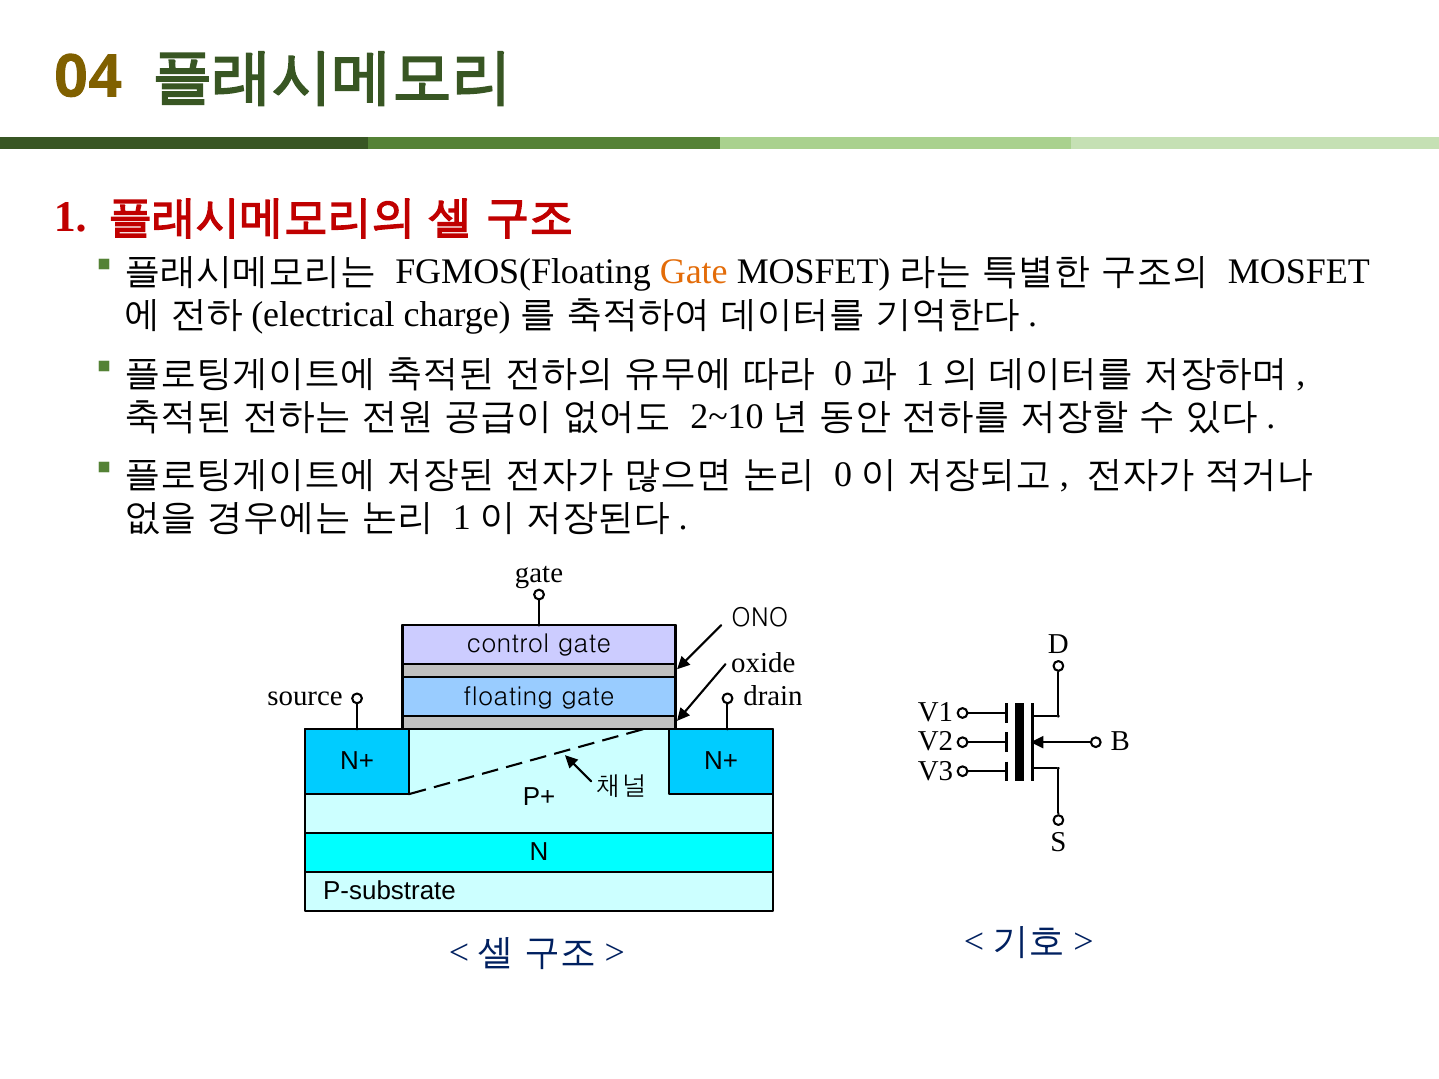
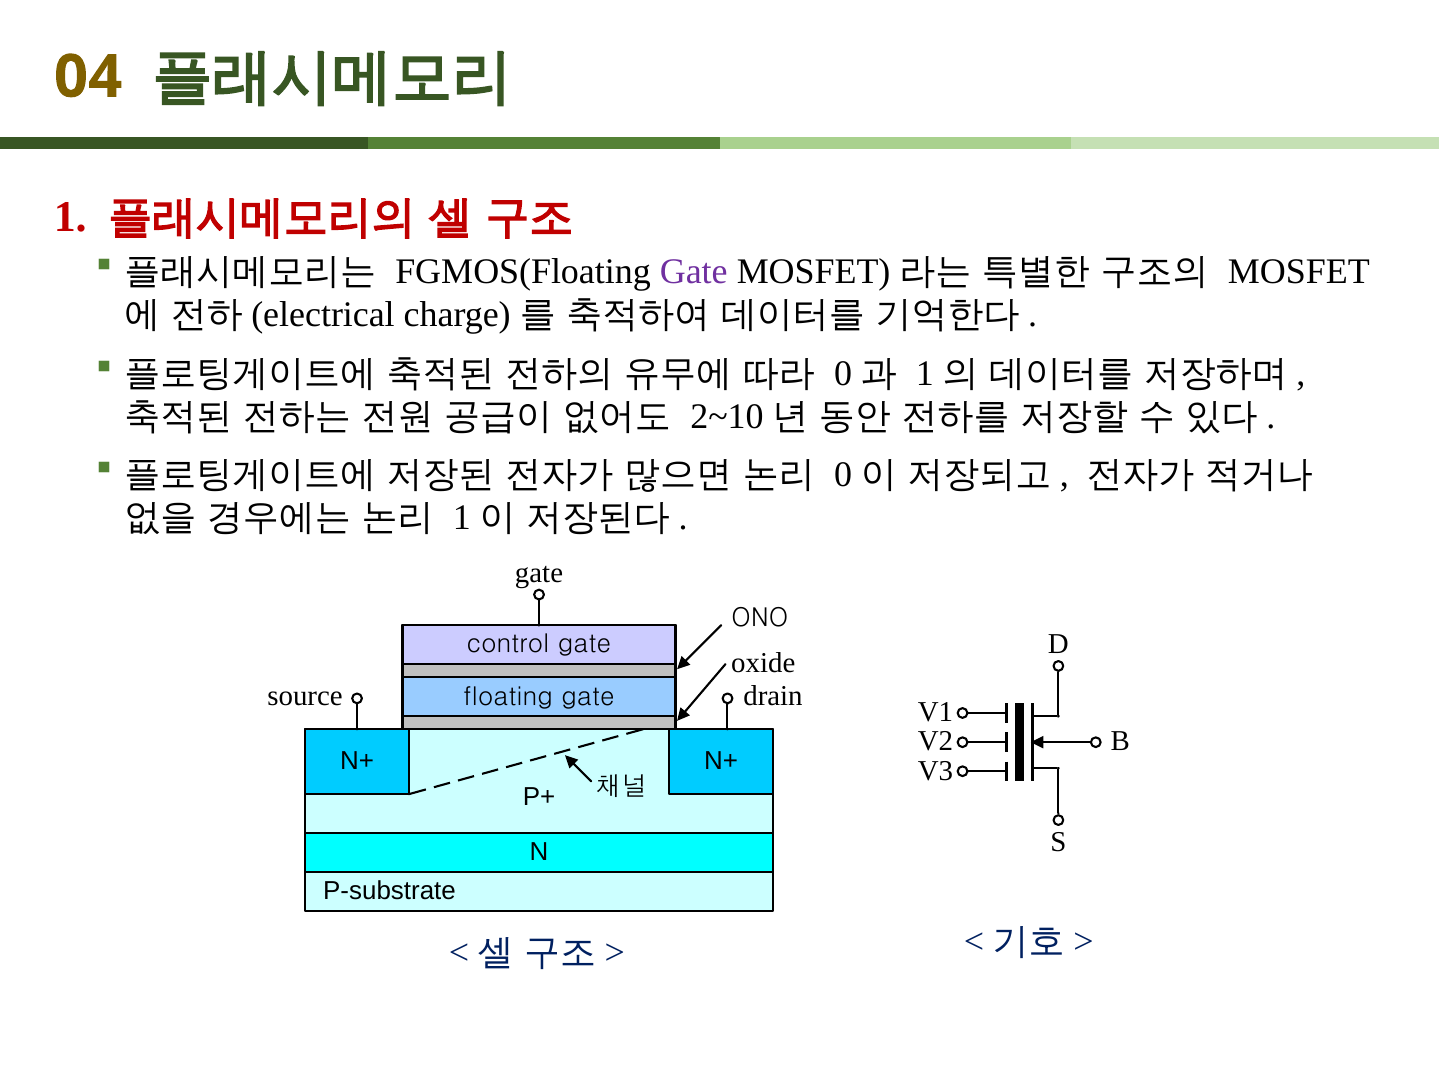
Gate colour: orange -> purple (694, 272)
